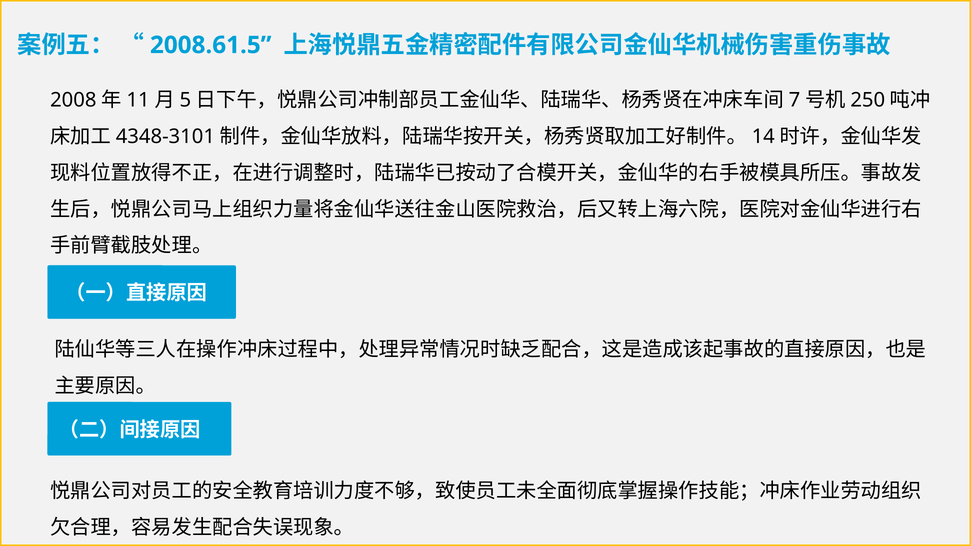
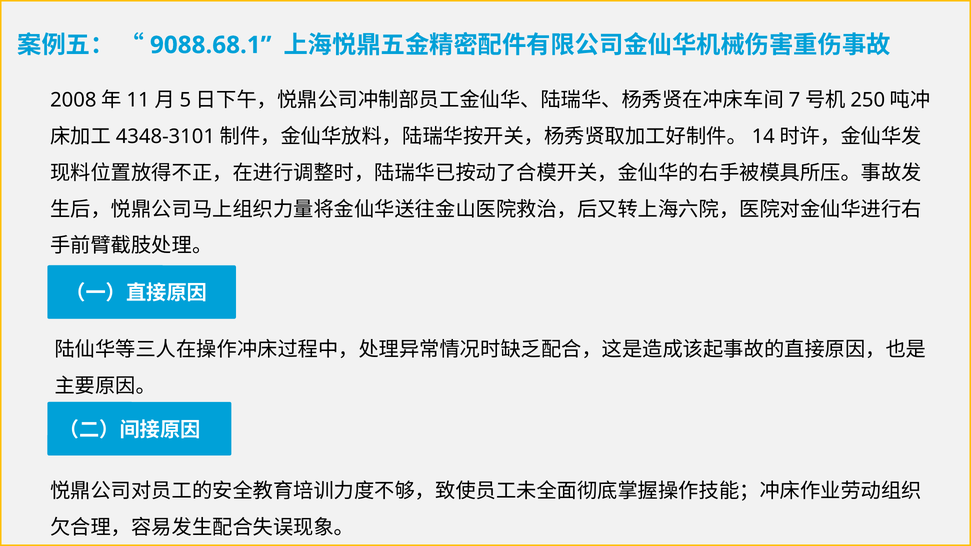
2008.61.5: 2008.61.5 -> 9088.68.1 (211, 45)
